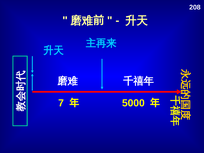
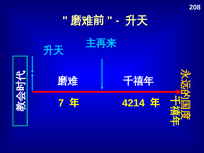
5000: 5000 -> 4214 (133, 103)
